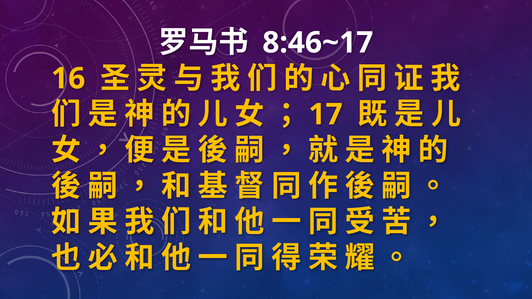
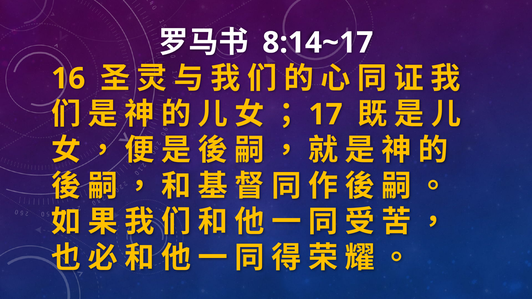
8:46~17: 8:46~17 -> 8:14~17 (318, 43)
